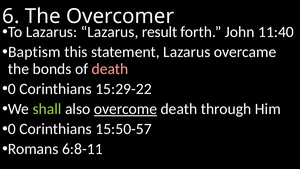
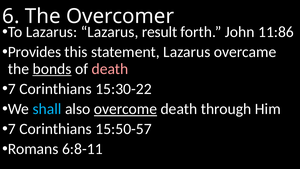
11:40: 11:40 -> 11:86 (276, 32)
Baptism: Baptism -> Provides (34, 52)
bonds underline: none -> present (52, 69)
0: 0 -> 7 (12, 89)
15:29-22: 15:29-22 -> 15:30-22 (124, 89)
shall colour: light green -> light blue (47, 109)
0: 0 -> 7 (12, 129)
